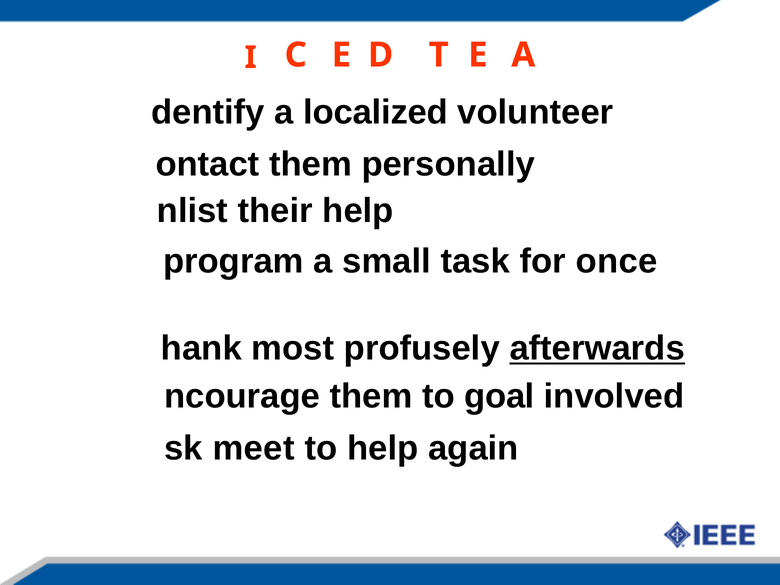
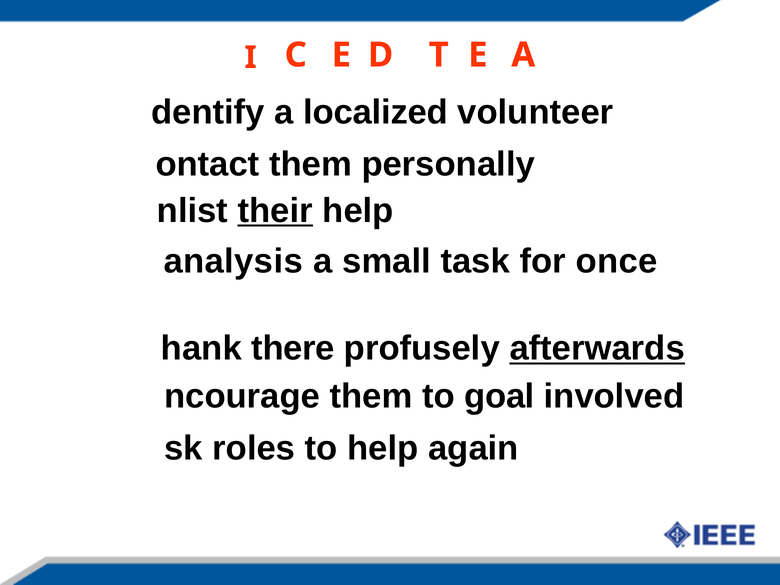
their underline: none -> present (275, 211)
program: program -> analysis (233, 261)
most: most -> there (293, 348)
meet: meet -> roles (254, 448)
